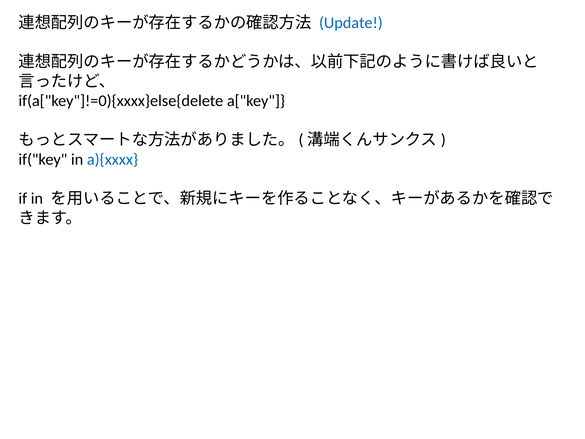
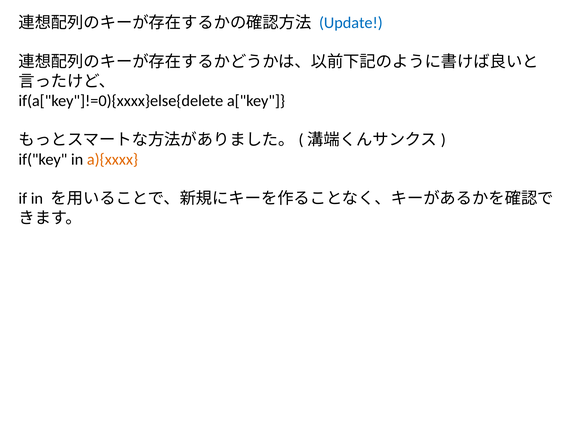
a){xxxx colour: blue -> orange (112, 159)
